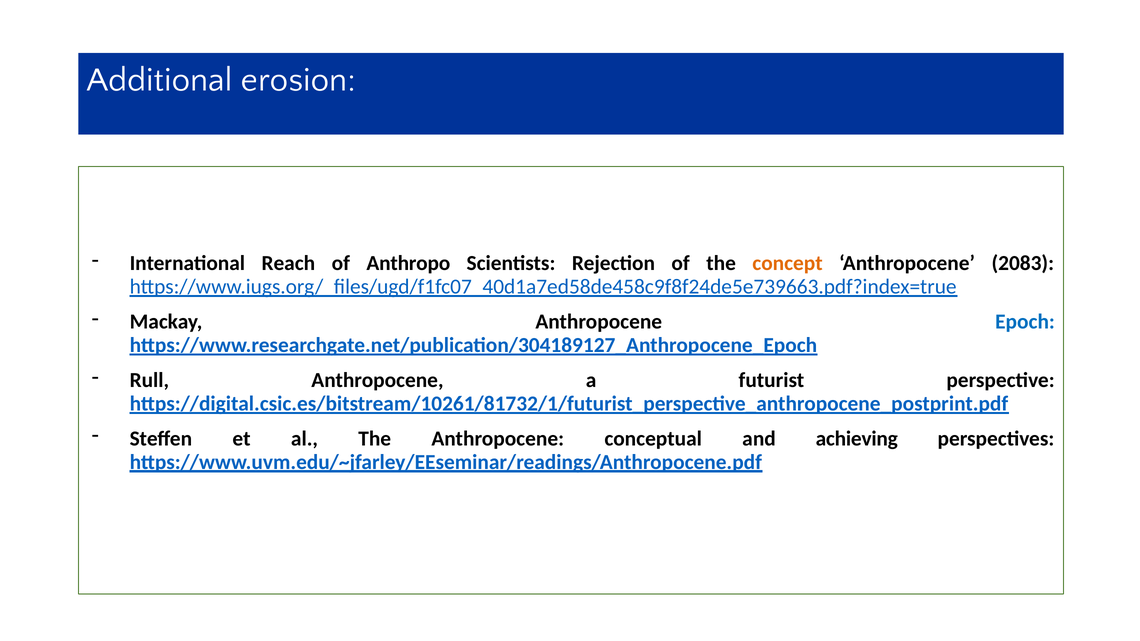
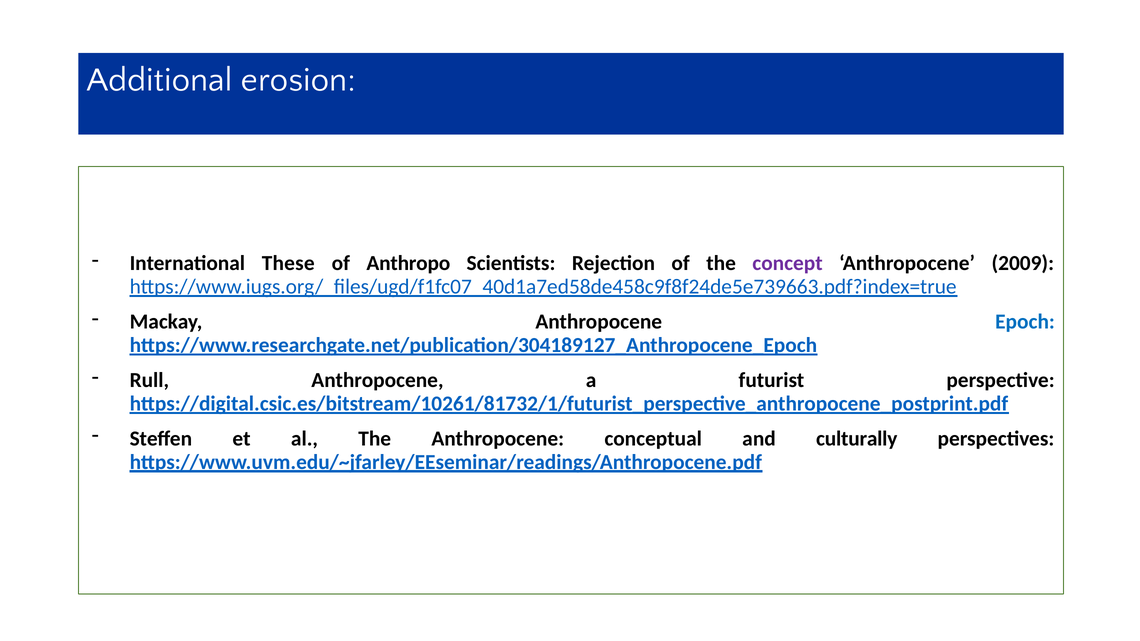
Reach: Reach -> These (288, 263)
concept colour: orange -> purple (787, 263)
2083: 2083 -> 2009 (1023, 263)
achieving: achieving -> culturally (857, 439)
